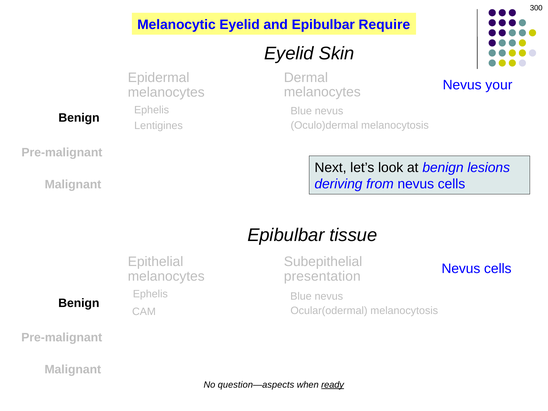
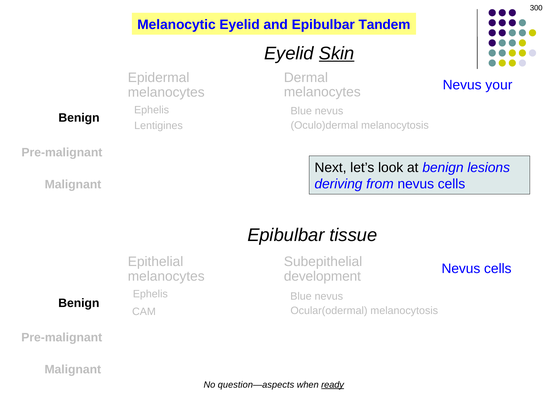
Require: Require -> Tandem (384, 25)
Skin underline: none -> present (337, 53)
presentation: presentation -> development (322, 276)
